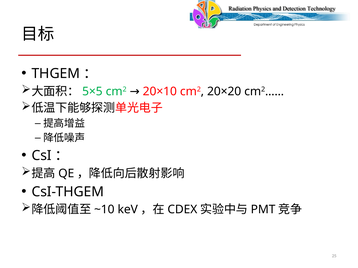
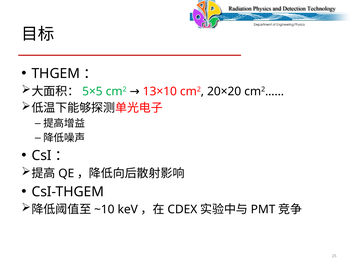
20×10: 20×10 -> 13×10 (160, 92)
